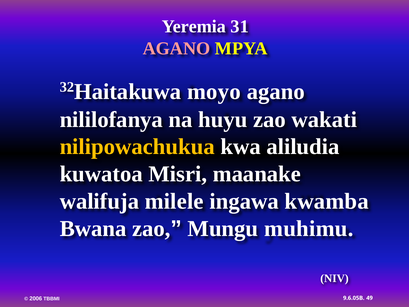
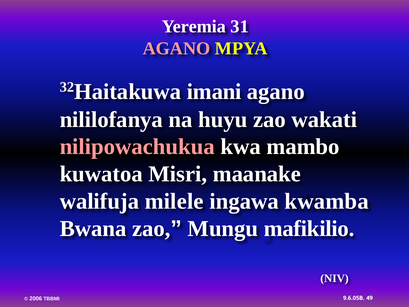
moyo: moyo -> imani (214, 92)
nilipowachukua colour: yellow -> pink (137, 147)
aliludia: aliludia -> mambo (303, 147)
muhimu: muhimu -> mafikilio (309, 228)
